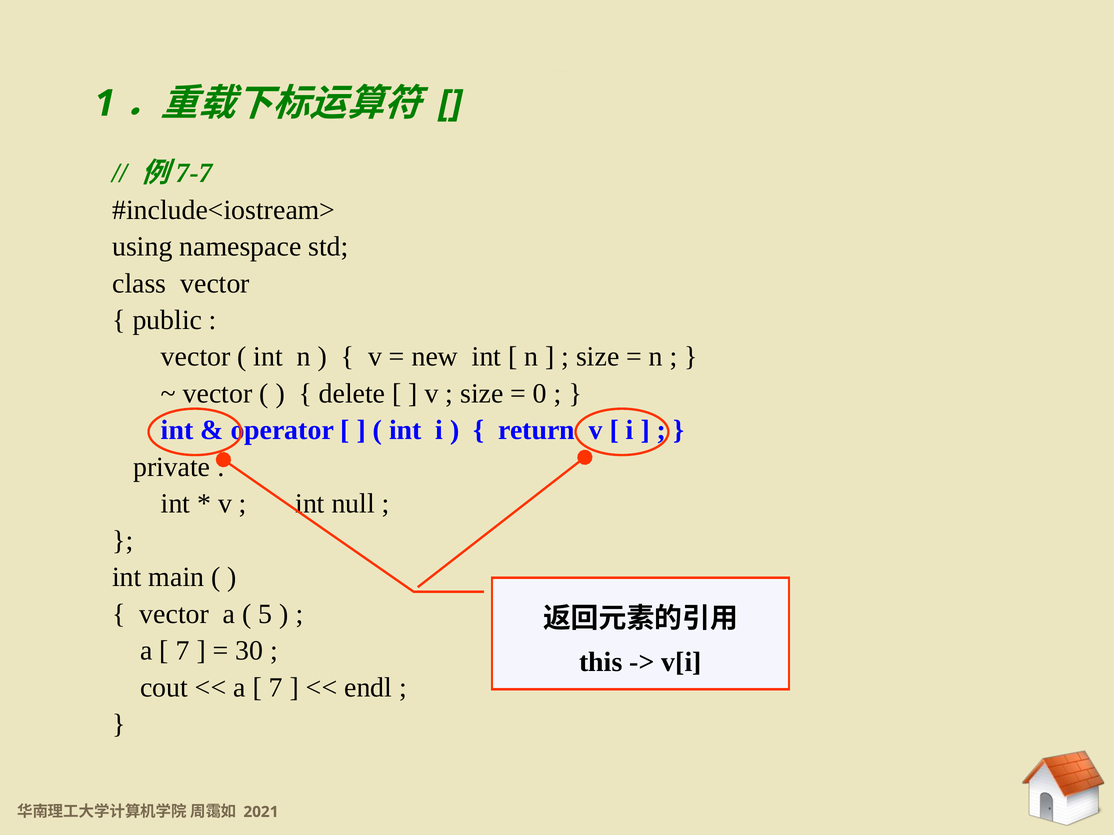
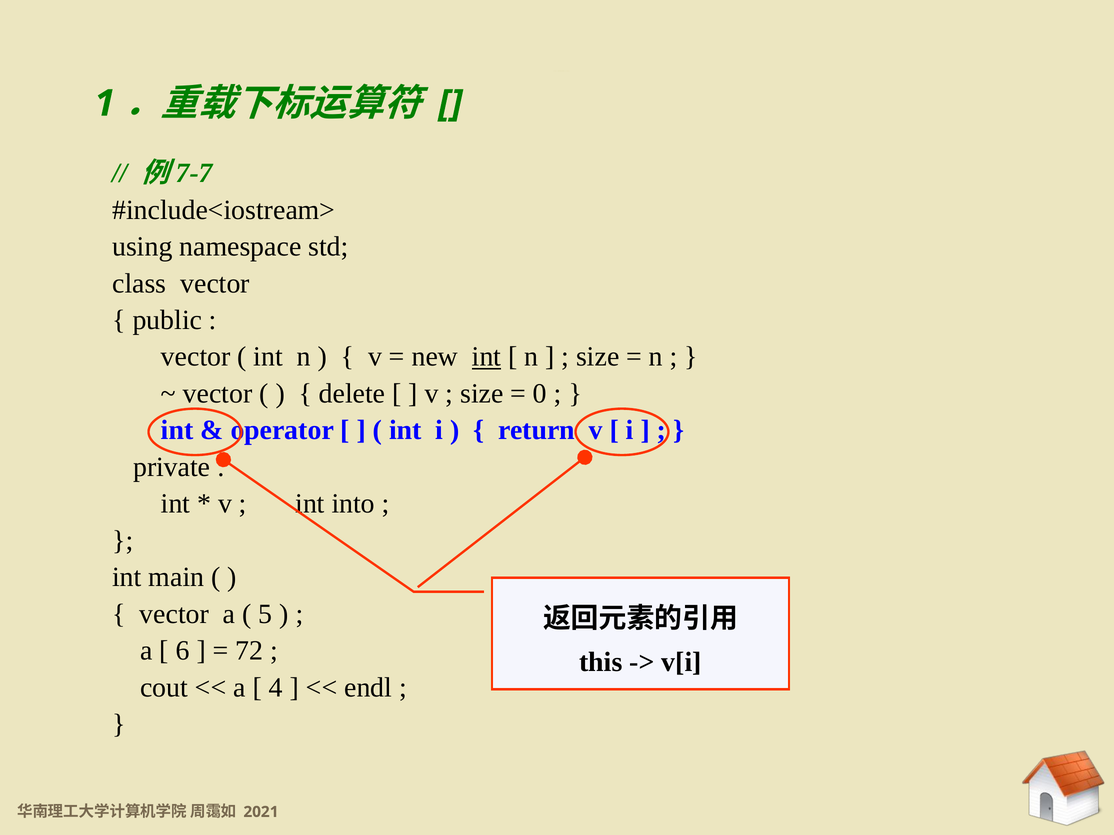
int underline: none -> present (487, 357)
null: null -> into (353, 504)
7: 7 -> 6 (183, 651)
30: 30 -> 72 (249, 651)
7: 7 -> 4 (276, 688)
